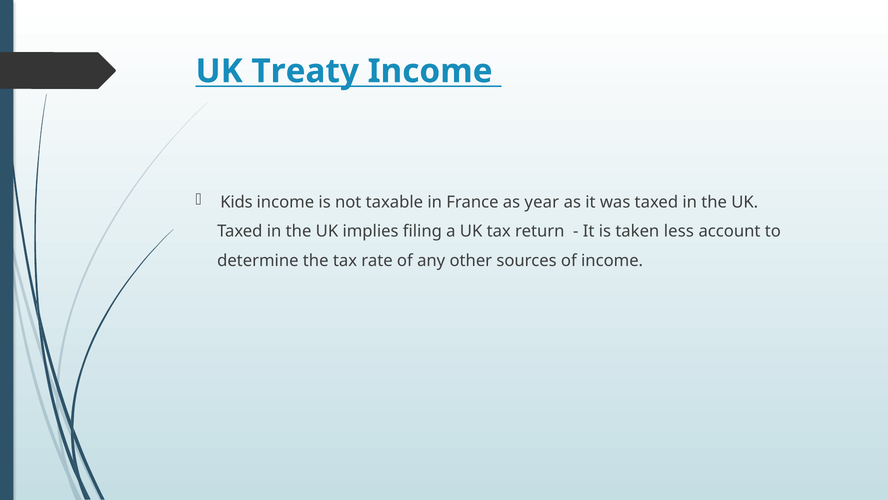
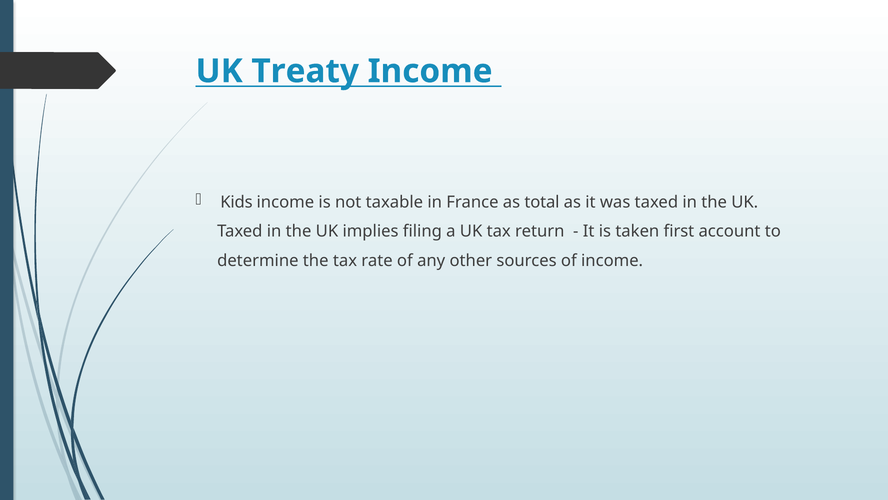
year: year -> total (542, 202)
less: less -> first (679, 231)
